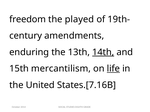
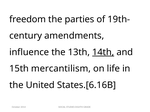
played: played -> parties (79, 19)
enduring: enduring -> influence (29, 52)
life underline: present -> none (113, 69)
States.[7.16B: States.[7.16B -> States.[6.16B (87, 85)
